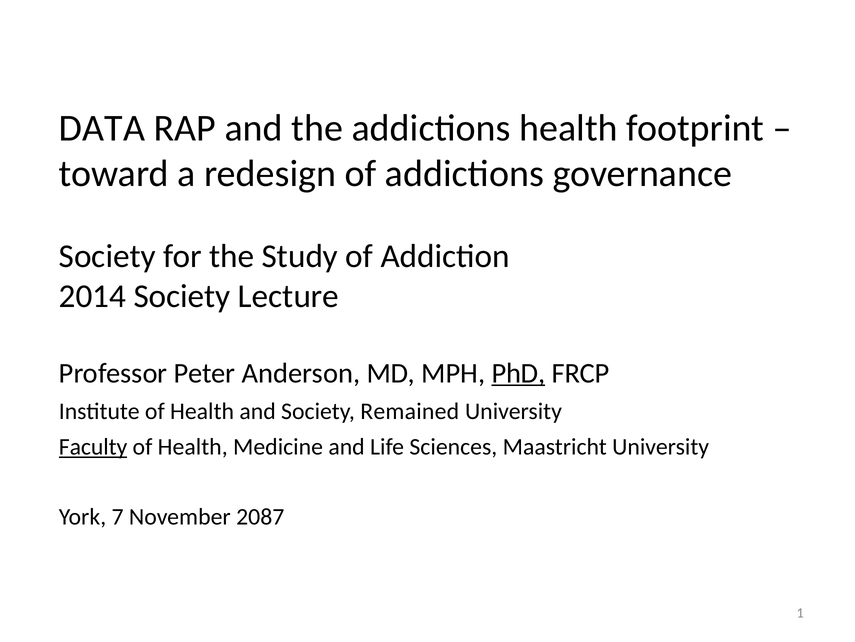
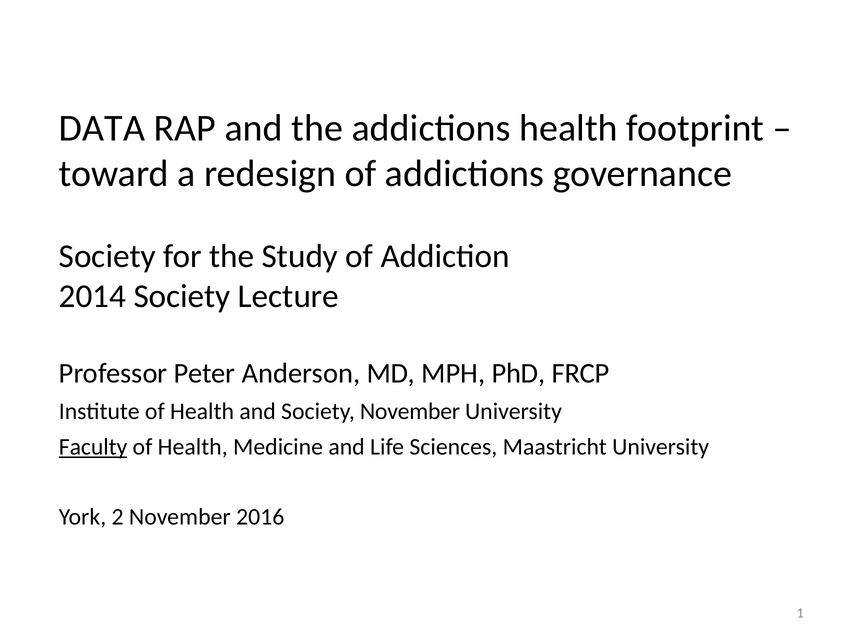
PhD underline: present -> none (518, 373)
Society Remained: Remained -> November (410, 411)
7: 7 -> 2 (118, 516)
2087: 2087 -> 2016 (260, 516)
